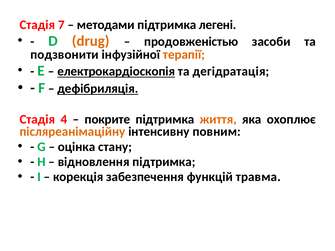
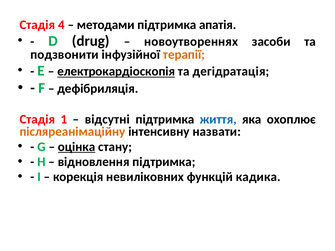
7: 7 -> 4 (61, 25)
легені: легені -> апатія (218, 25)
drug colour: orange -> black (91, 41)
продовженістью: продовженістью -> новоутвореннях (191, 42)
дефібриляція underline: present -> none (98, 89)
4: 4 -> 1 (64, 119)
покрите: покрите -> відсутні (107, 119)
життя colour: orange -> blue (218, 119)
повним: повним -> назвати (217, 132)
оцінка underline: none -> present (77, 147)
забезпечення: забезпечення -> невиліковних (145, 177)
травма: травма -> кадика (258, 177)
